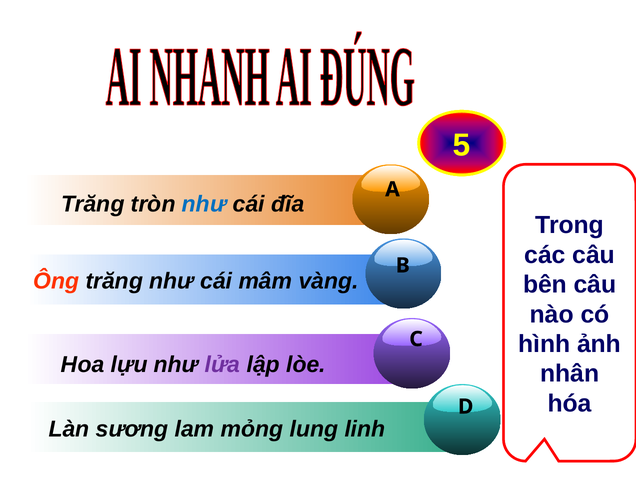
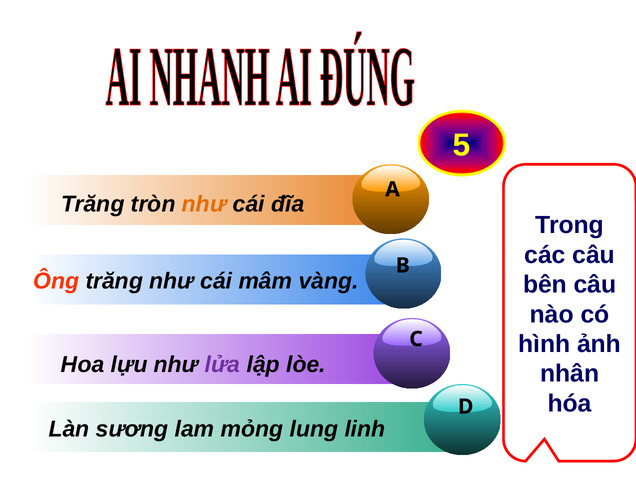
như colour: blue -> orange (204, 204)
